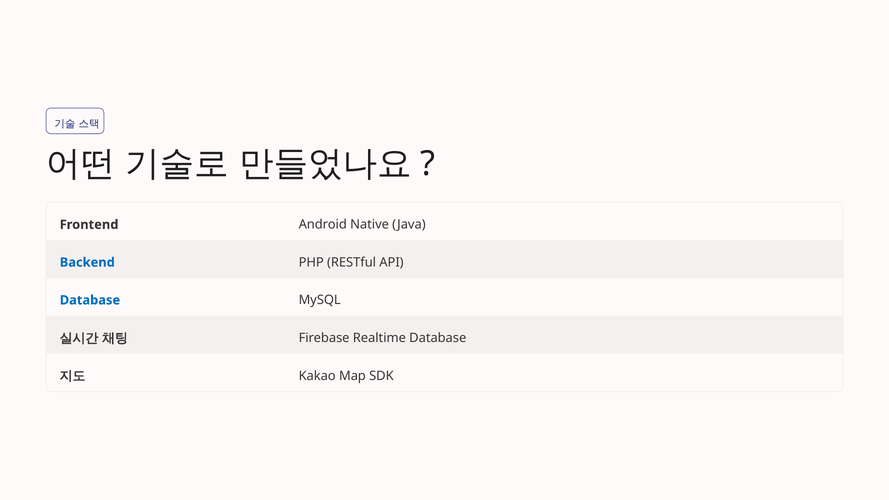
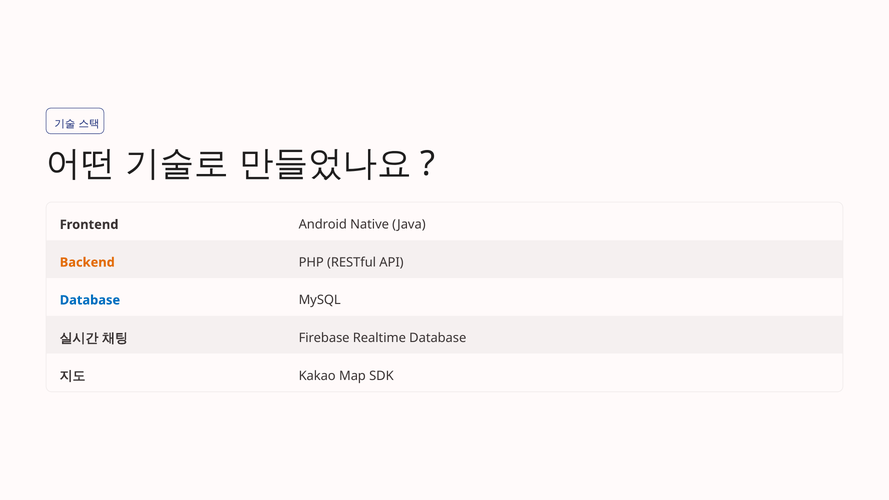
Backend colour: blue -> orange (87, 262)
